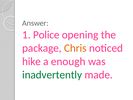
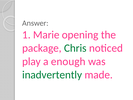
Police: Police -> Marie (46, 35)
Chris colour: orange -> green (75, 48)
hike: hike -> play (31, 61)
